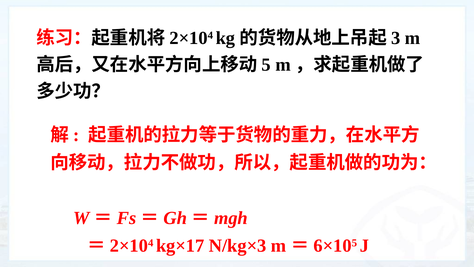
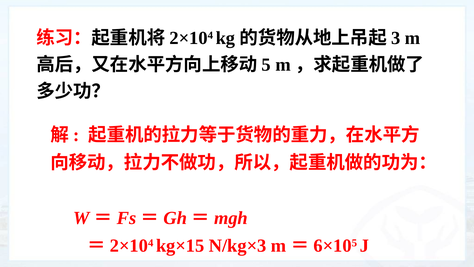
kg×17: kg×17 -> kg×15 (180, 245)
